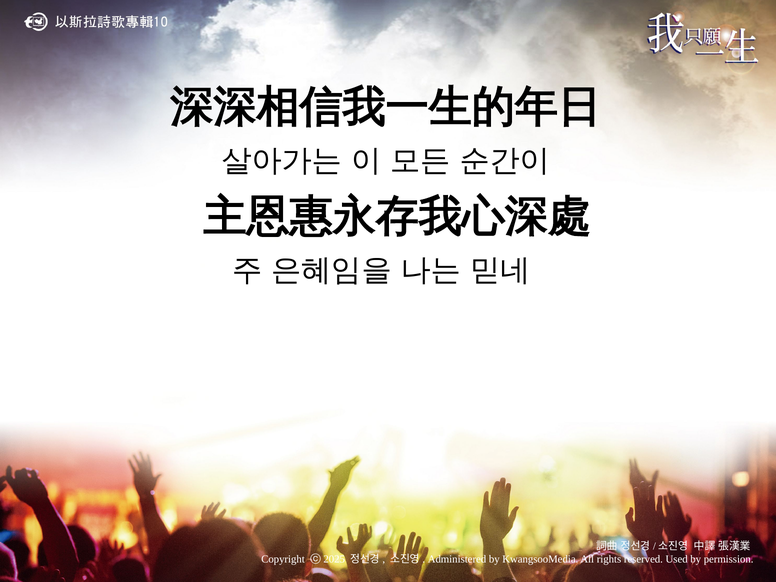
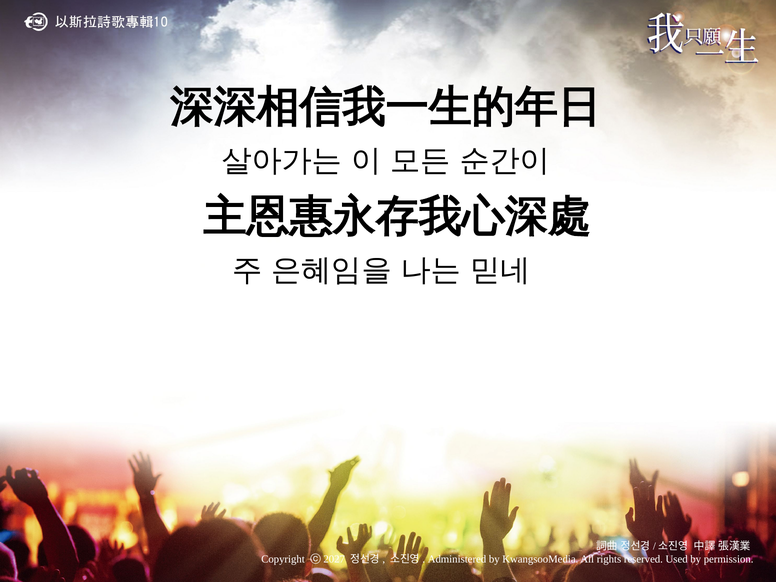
2025: 2025 -> 2027 (334, 559)
